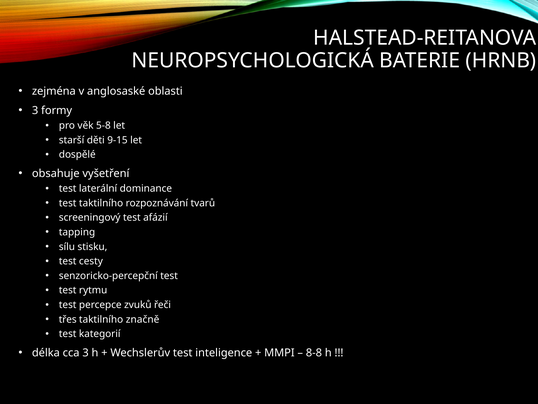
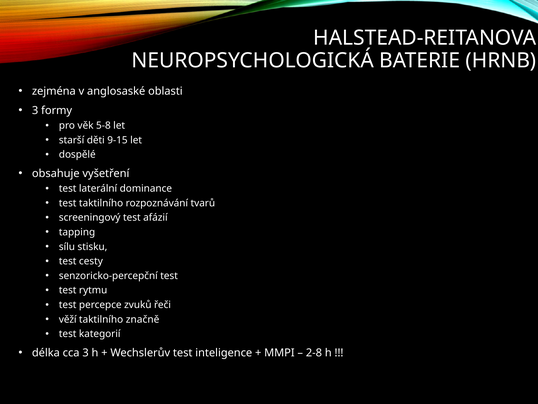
třes: třes -> věží (68, 319)
8-8: 8-8 -> 2-8 (314, 352)
